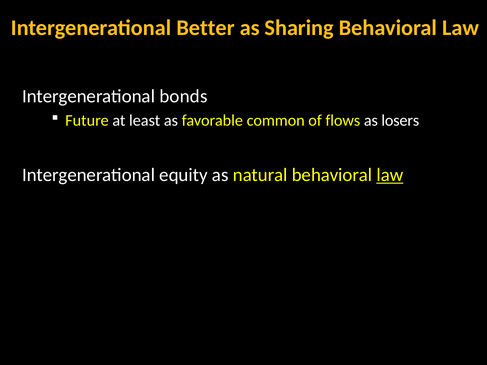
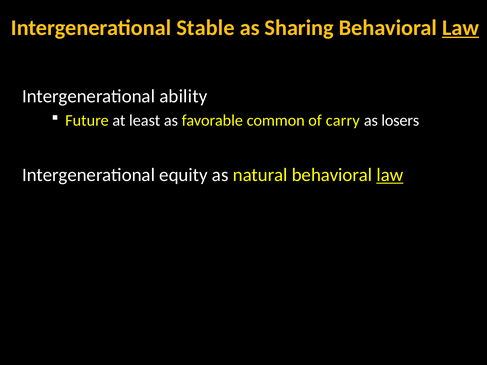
Better: Better -> Stable (205, 28)
Law underline: none -> present (461, 28)
bonds: bonds -> ability (183, 96)
flows: flows -> carry (343, 121)
